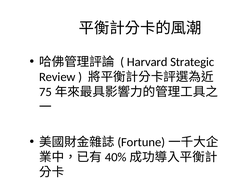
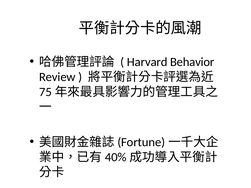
Strategic: Strategic -> Behavior (192, 62)
